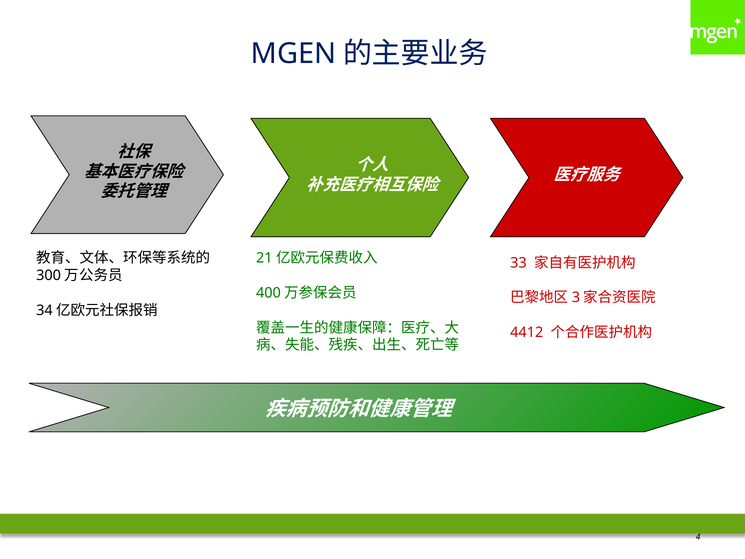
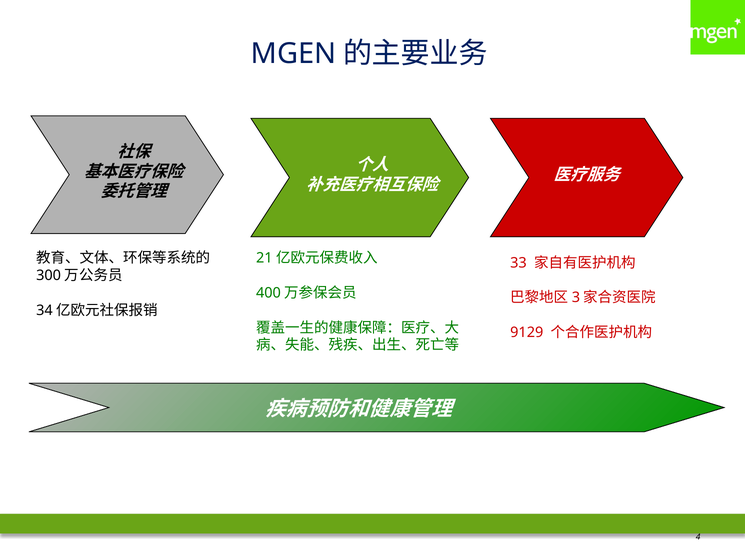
4412: 4412 -> 9129 (527, 332)
